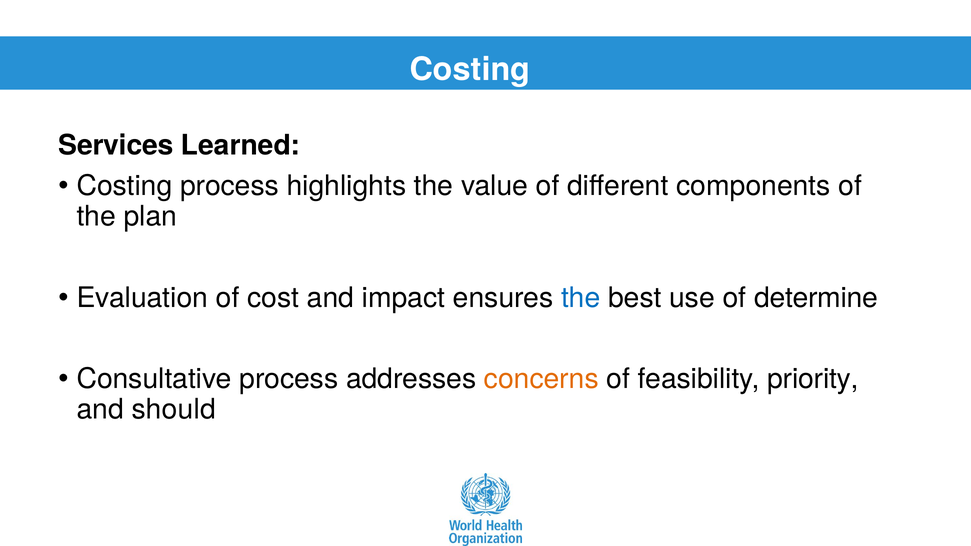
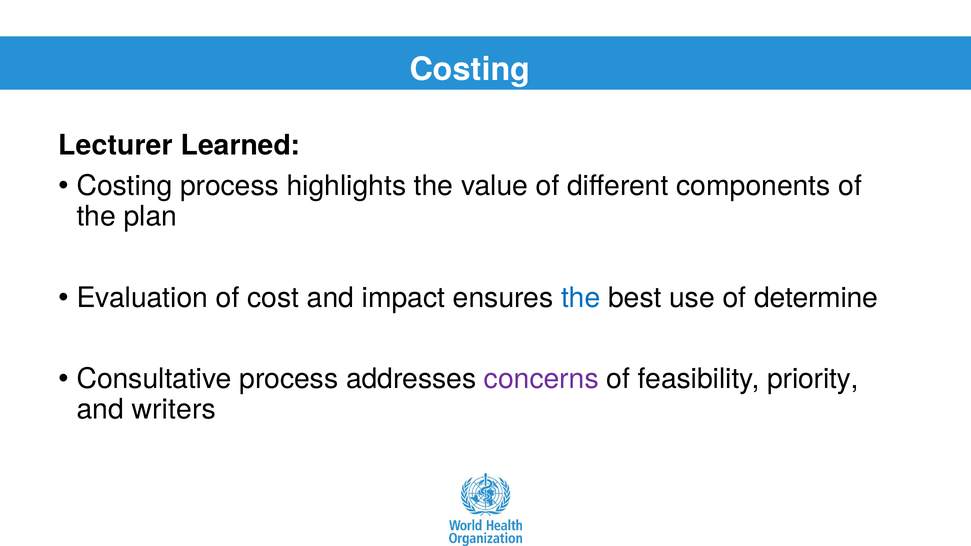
Services: Services -> Lecturer (116, 145)
concerns colour: orange -> purple (541, 379)
should: should -> writers (174, 410)
